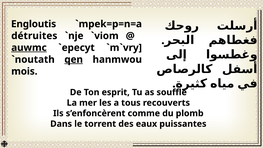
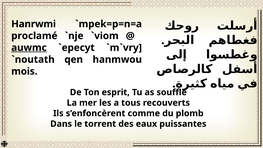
Engloutis: Engloutis -> Hanrwmi (34, 24)
détruites: détruites -> proclamé (34, 36)
qen underline: present -> none (74, 59)
